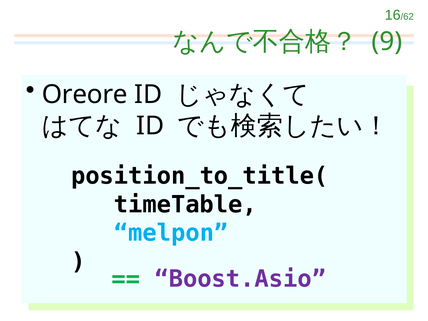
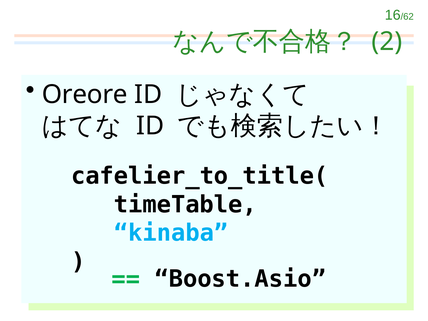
9: 9 -> 2 (387, 41)
position_to_title(: position_to_title( -> cafelier_to_title( (200, 176)
melpon: melpon -> kinaba (171, 233)
Boost.Asio colour: purple -> black (240, 279)
